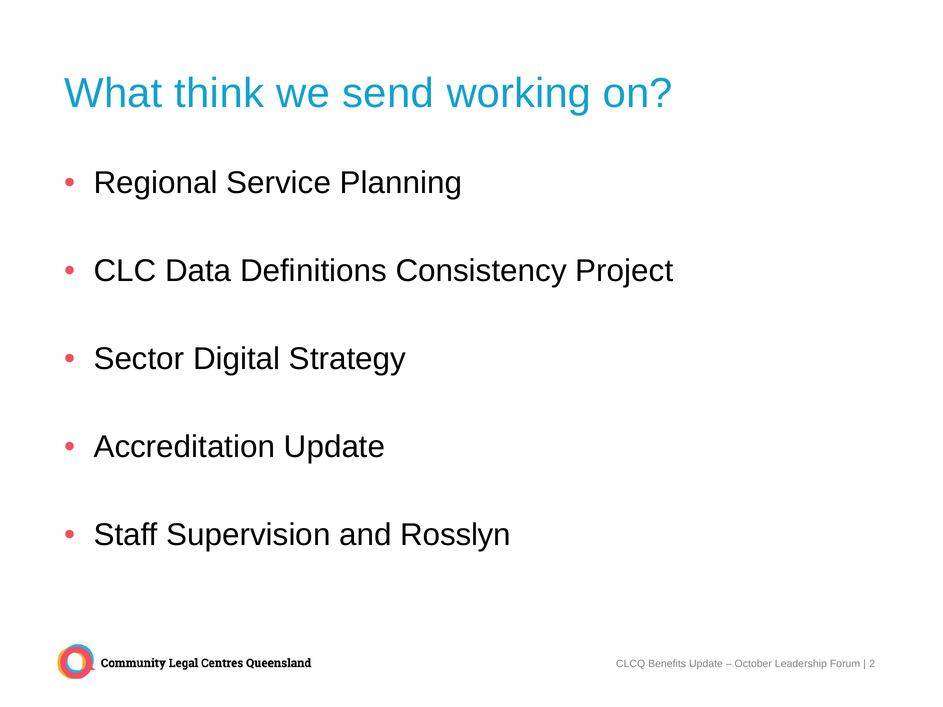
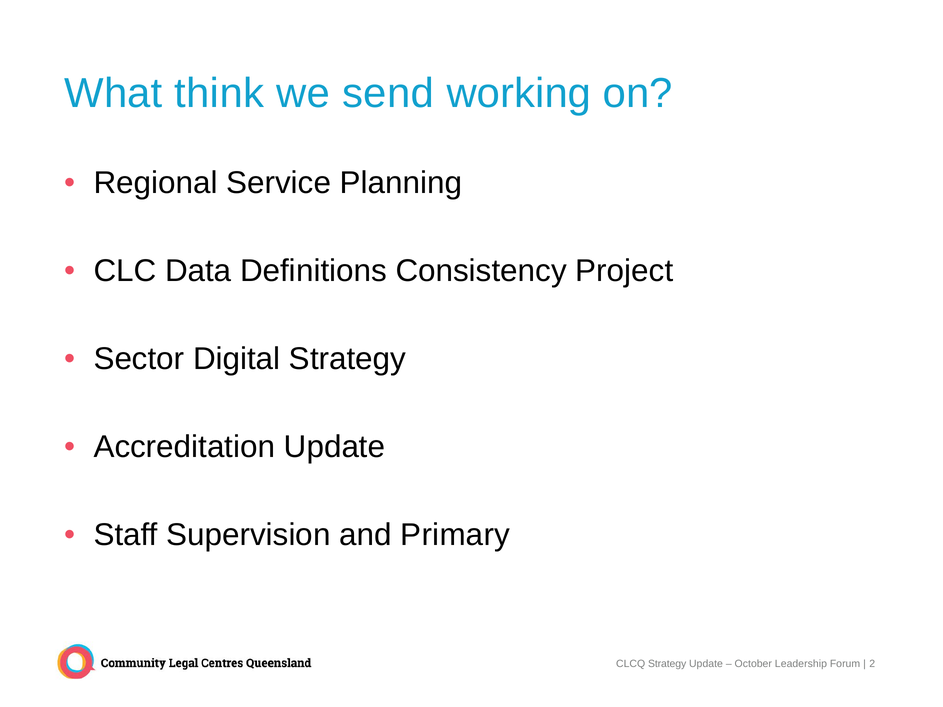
Rosslyn: Rosslyn -> Primary (455, 535)
CLCQ Benefits: Benefits -> Strategy (667, 664)
